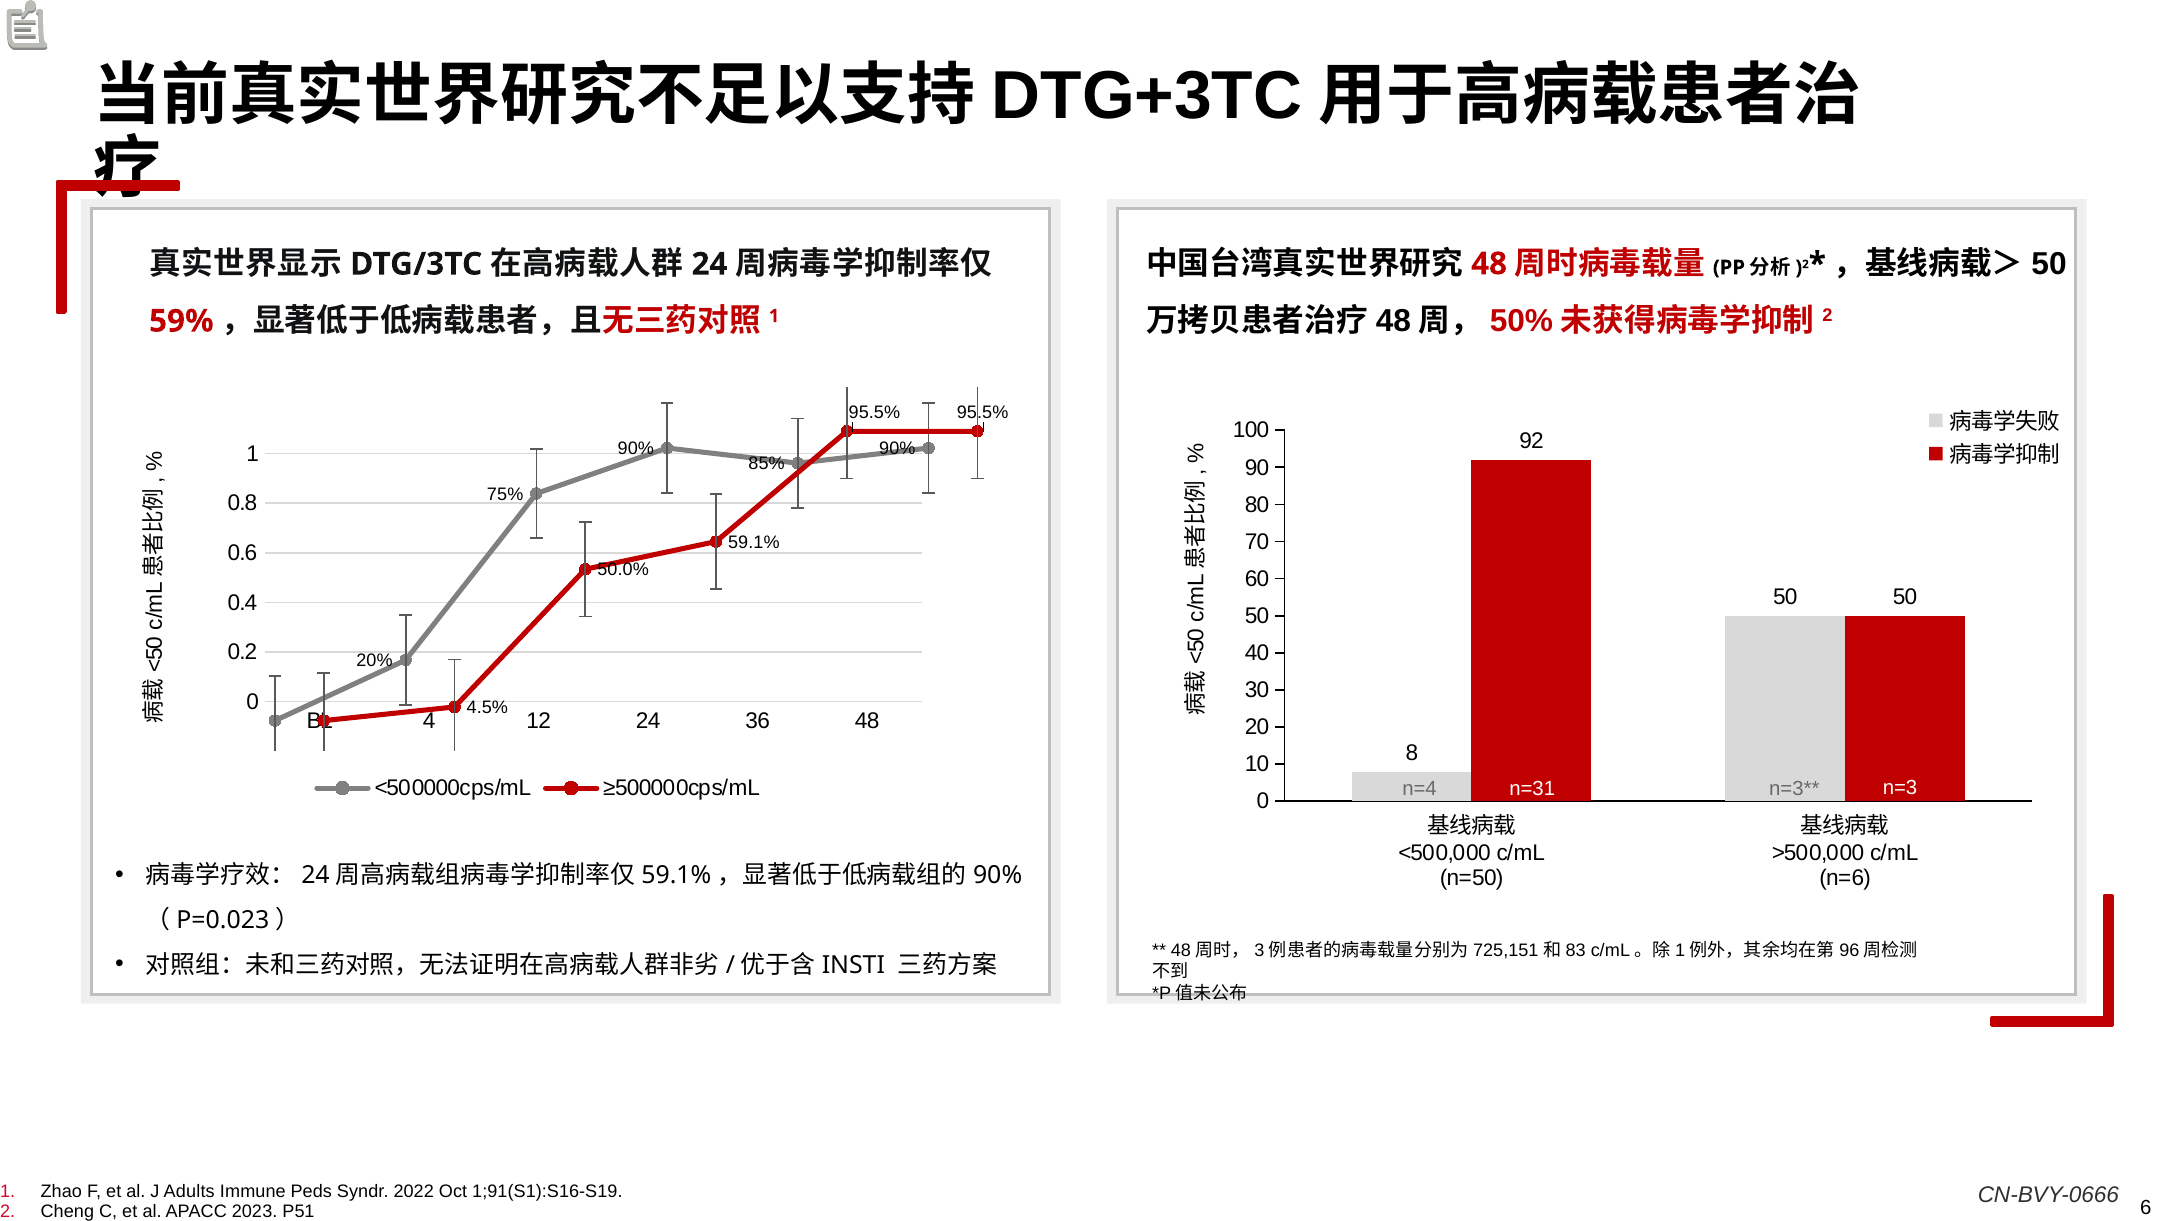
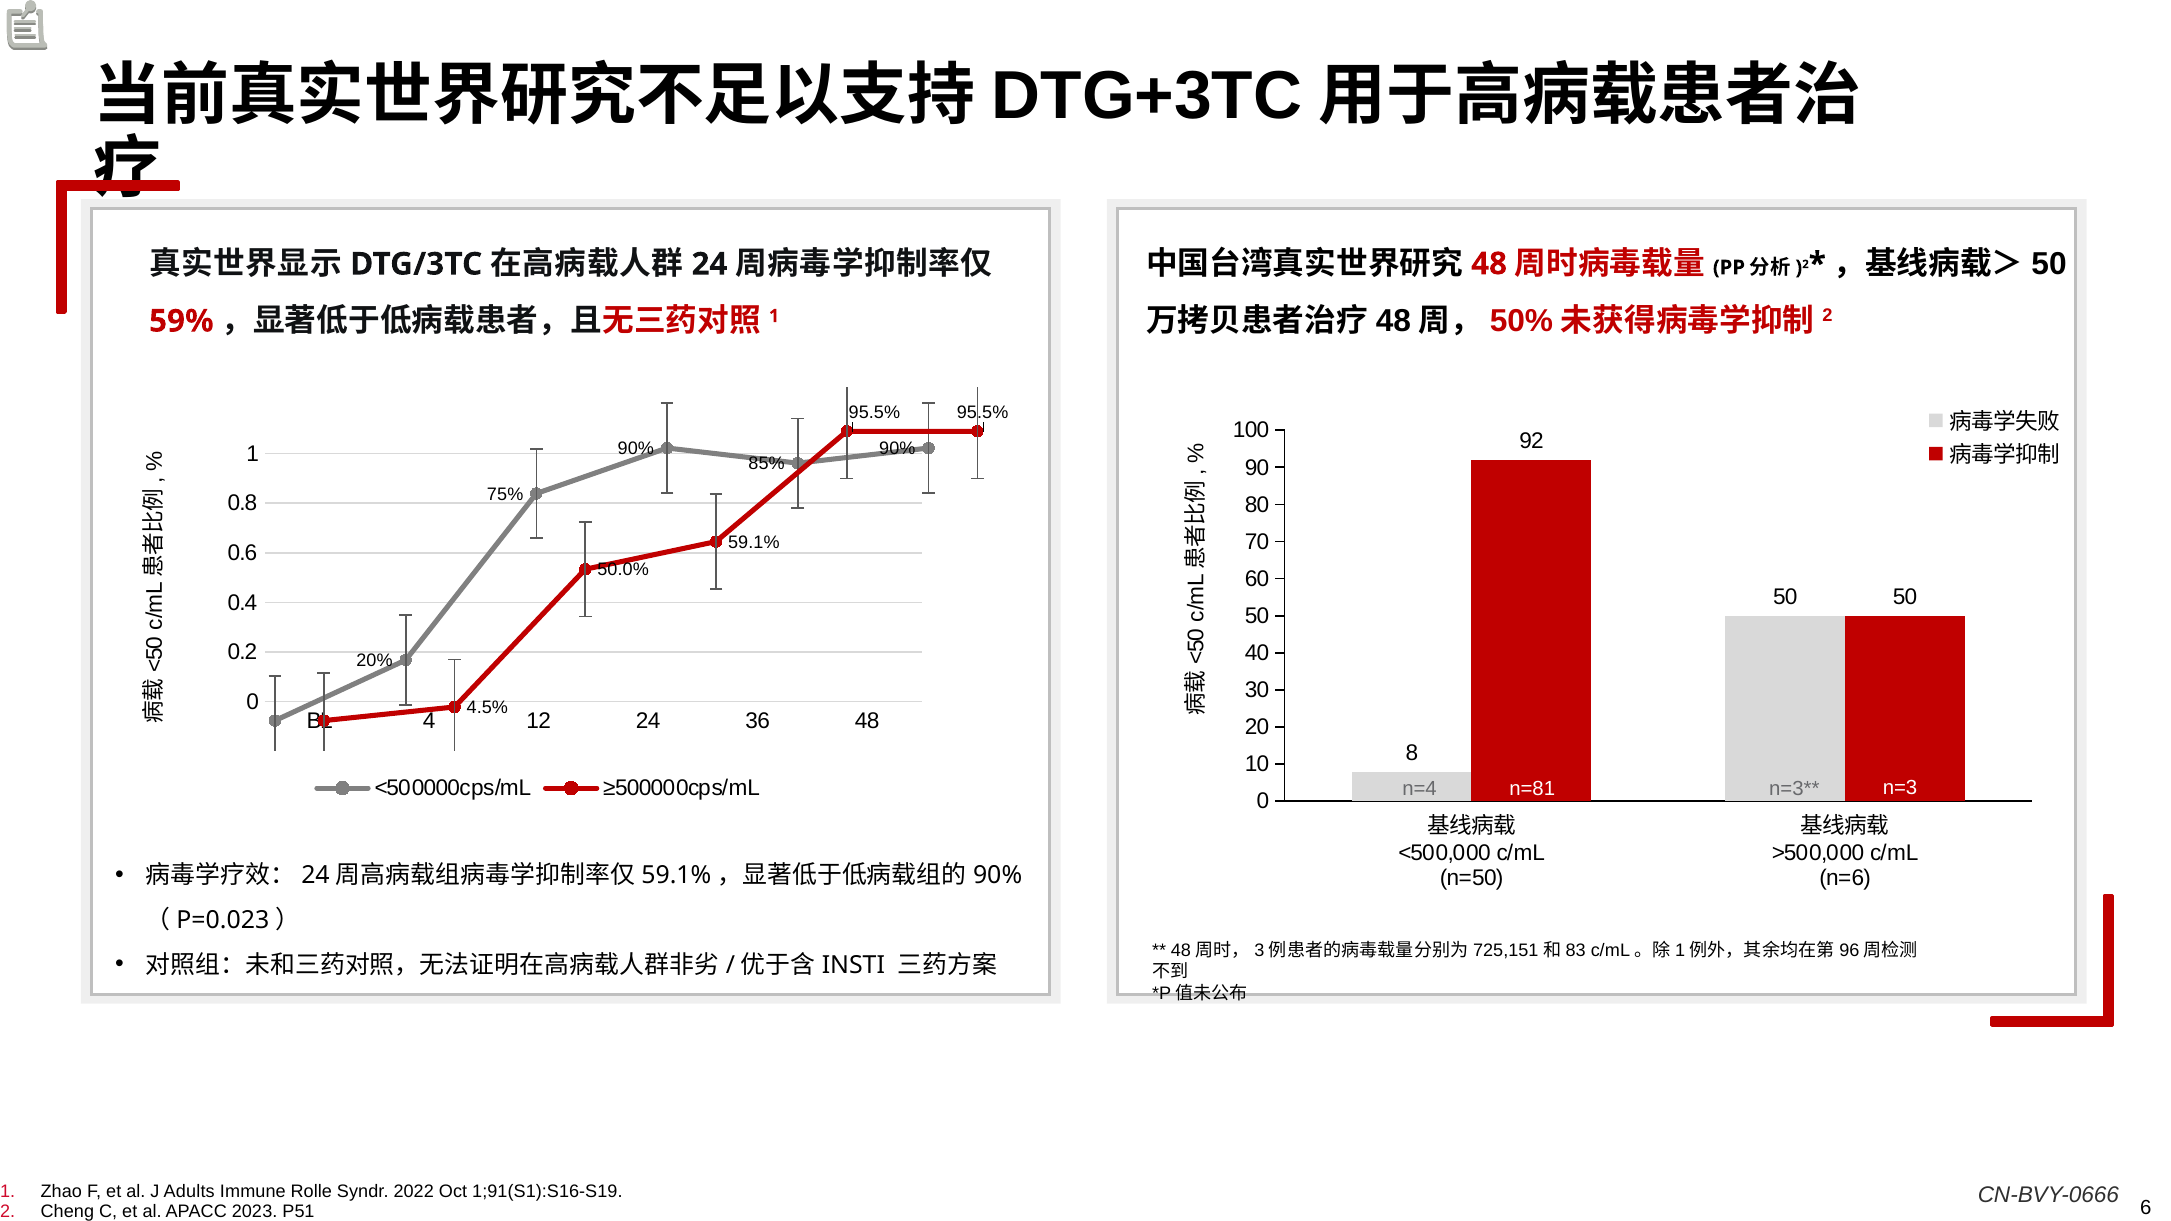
n=31: n=31 -> n=81 (1532, 788)
Peds: Peds -> Rolle (311, 1192)
